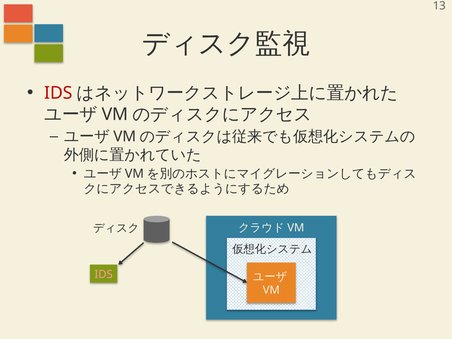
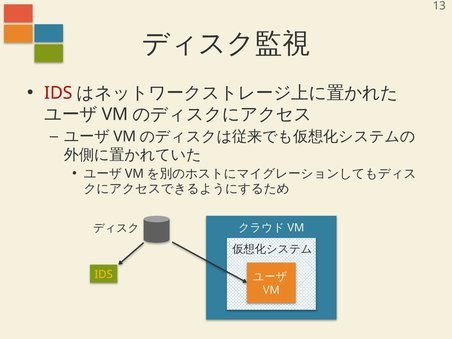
IDS colour: pink -> yellow (104, 274)
